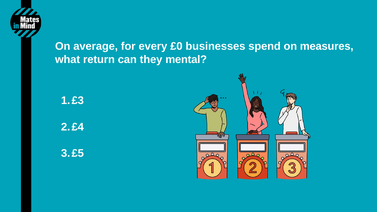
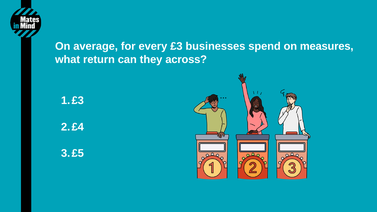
£0: £0 -> £3 (176, 46)
mental: mental -> across (186, 59)
